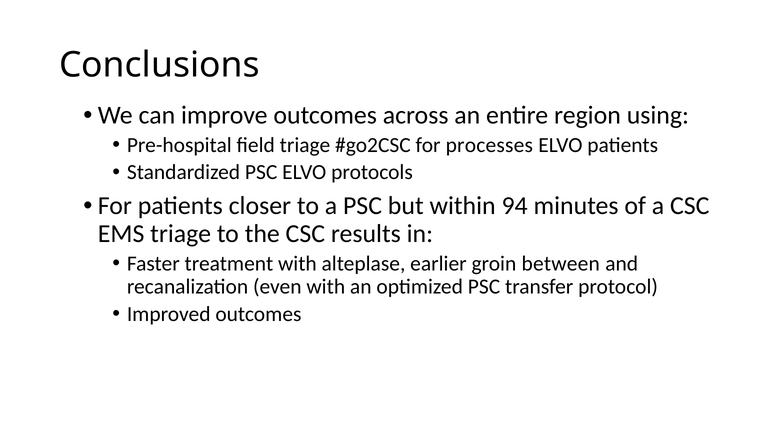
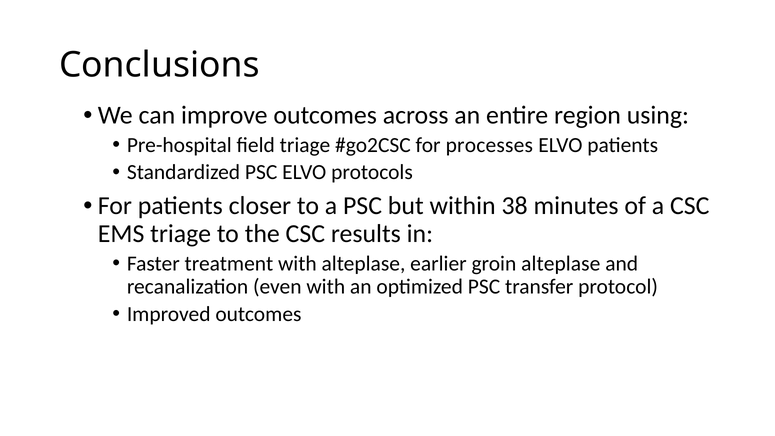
94: 94 -> 38 (515, 206)
groin between: between -> alteplase (561, 263)
